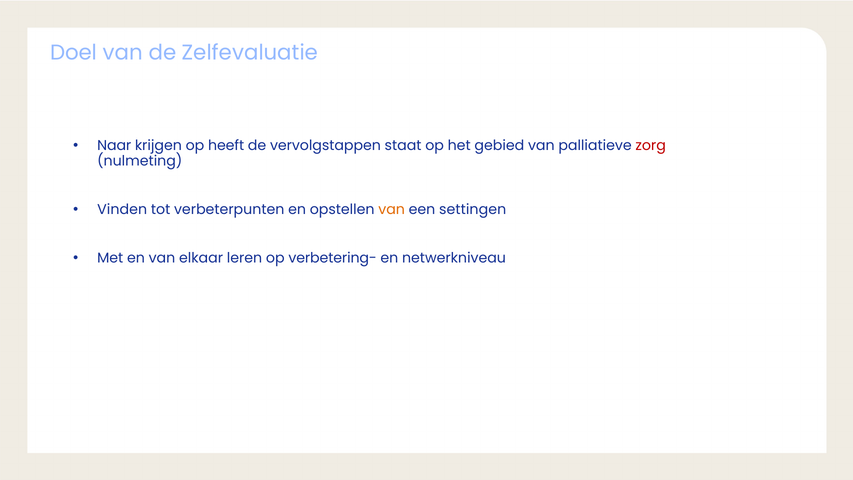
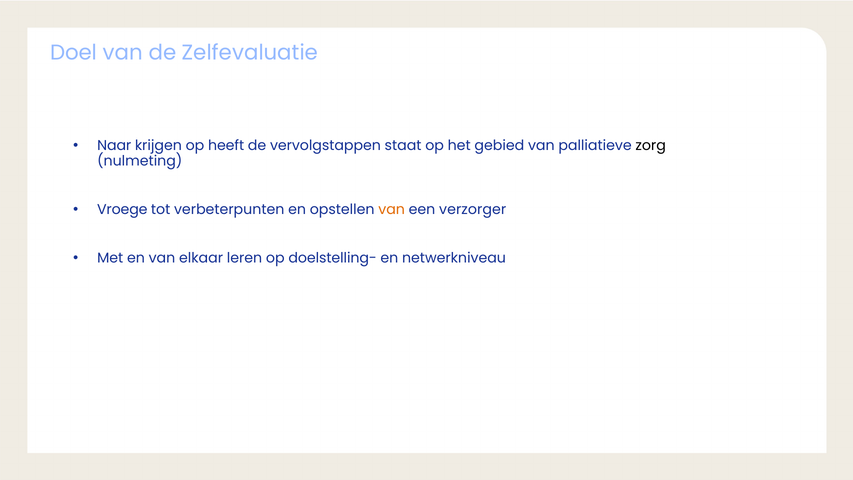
zorg colour: red -> black (651, 146)
Vinden: Vinden -> Vroege (122, 209)
settingen: settingen -> verzorger (473, 209)
verbetering-: verbetering- -> doelstelling- (333, 258)
